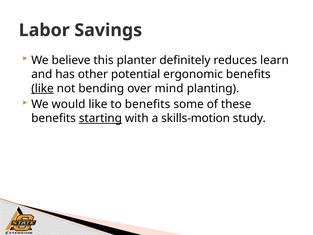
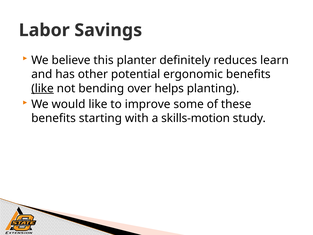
mind: mind -> helps (169, 88)
to benefits: benefits -> improve (148, 104)
starting underline: present -> none (100, 118)
